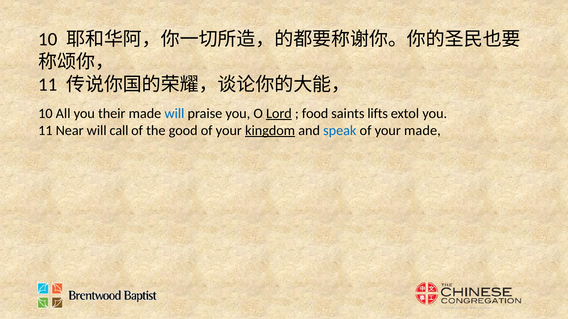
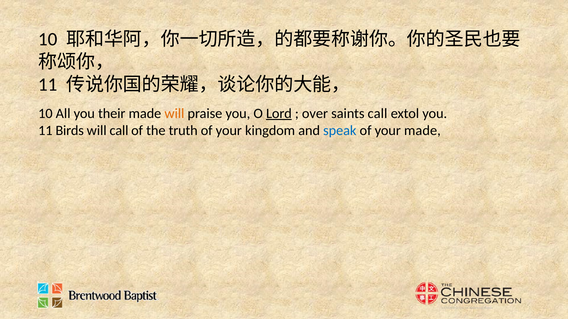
will colour: blue -> orange (174, 114)
food: food -> over (315, 114)
saints lifts: lifts -> call (378, 114)
Near: Near -> Birds (70, 131)
good: good -> truth (183, 131)
kingdom underline: present -> none (270, 131)
